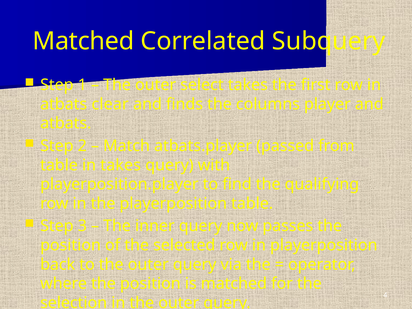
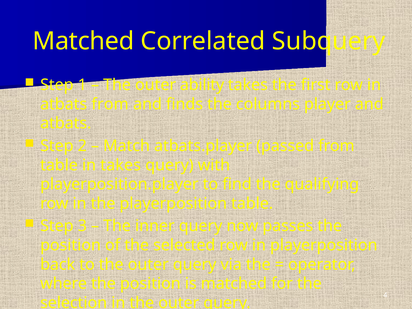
select: select -> ability (202, 85)
atbats clear: clear -> from (110, 104)
